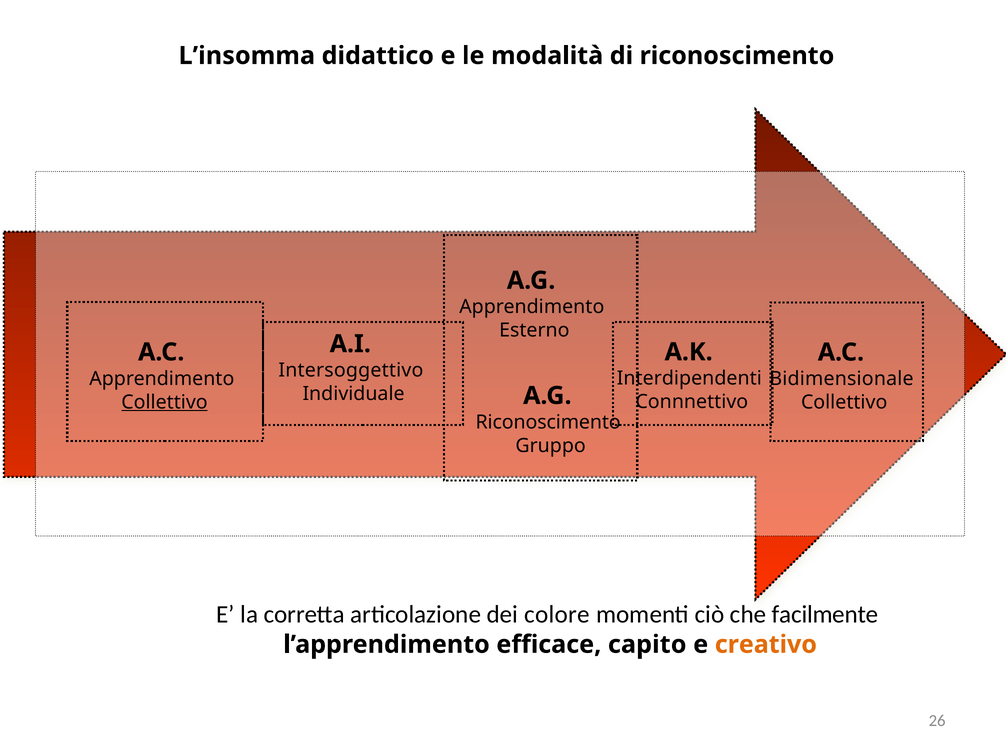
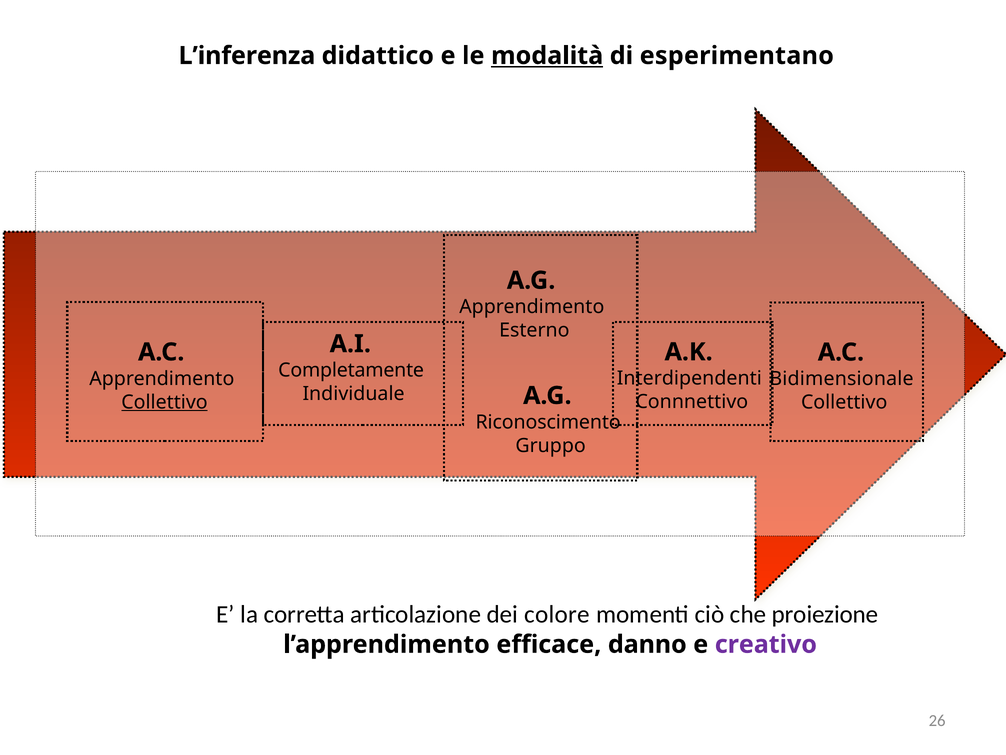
L’insomma: L’insomma -> L’inferenza (247, 56)
modalità underline: none -> present (547, 56)
di riconoscimento: riconoscimento -> esperimentano (737, 56)
Intersoggettivo: Intersoggettivo -> Completamente (351, 370)
facilmente: facilmente -> proiezione (825, 614)
capito: capito -> danno (647, 644)
creativo colour: orange -> purple (766, 644)
